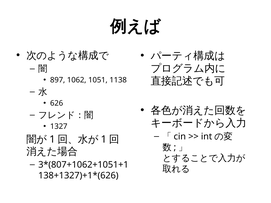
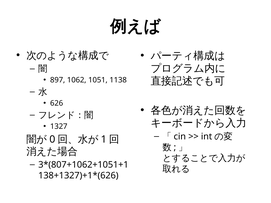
1: 1 -> 0 (52, 139)
